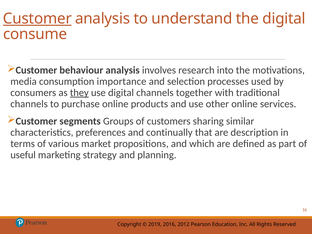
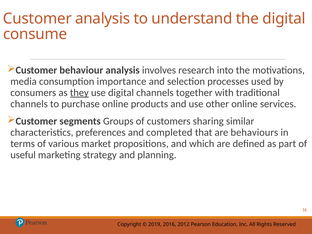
Customer underline: present -> none (37, 19)
continually: continually -> completed (169, 132)
description: description -> behaviours (254, 132)
